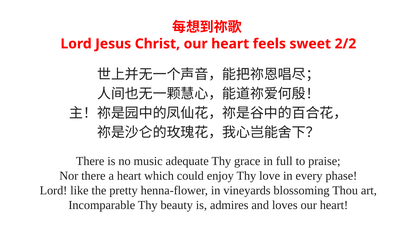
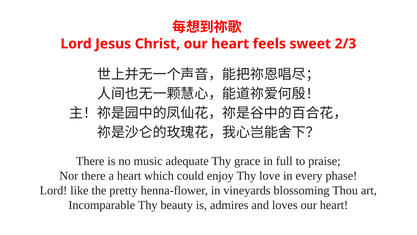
2/2: 2/2 -> 2/3 (345, 44)
